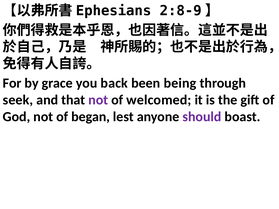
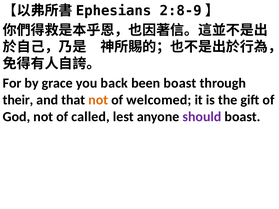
been being: being -> boast (180, 83)
seek: seek -> their (18, 100)
not colour: purple -> orange (98, 100)
began: began -> called (91, 117)
